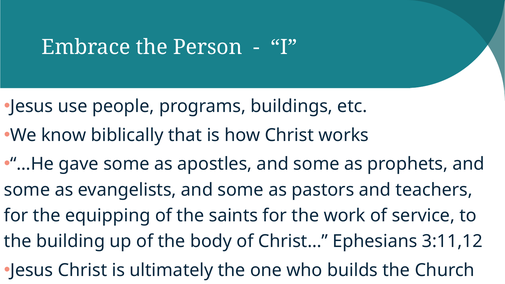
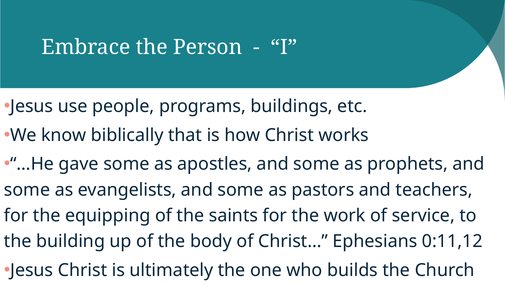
3:11,12: 3:11,12 -> 0:11,12 (452, 241)
